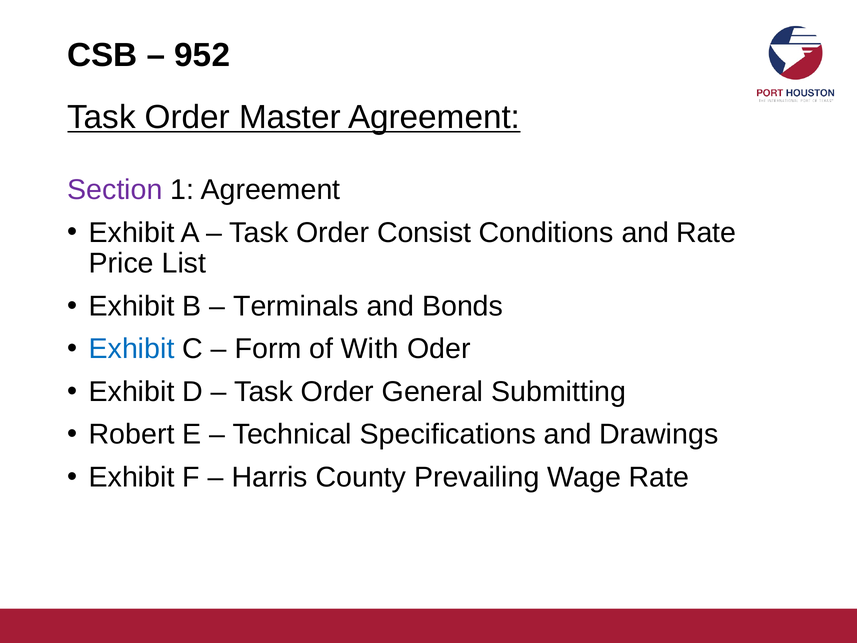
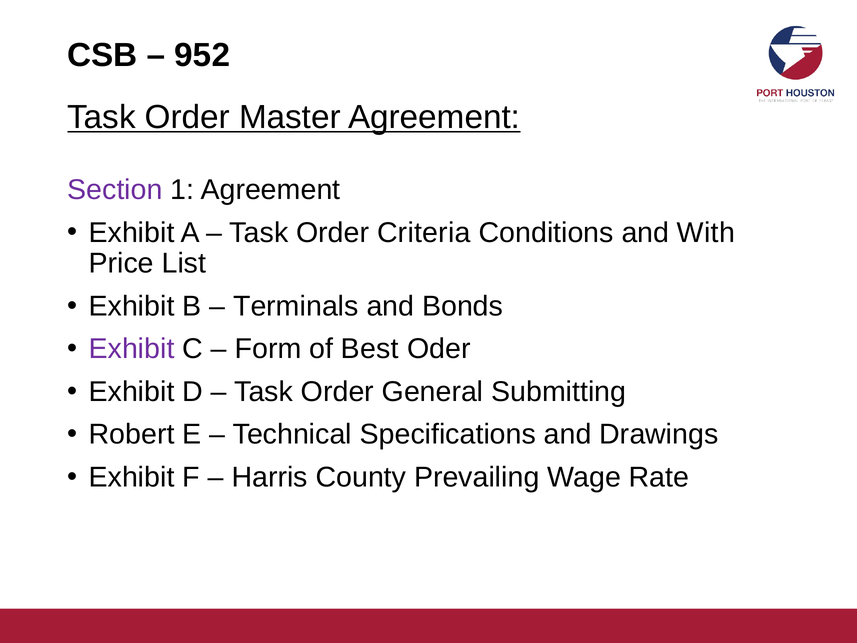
Consist: Consist -> Criteria (424, 233)
and Rate: Rate -> With (706, 233)
Exhibit colour: blue -> purple (132, 349)
With: With -> Best (370, 349)
